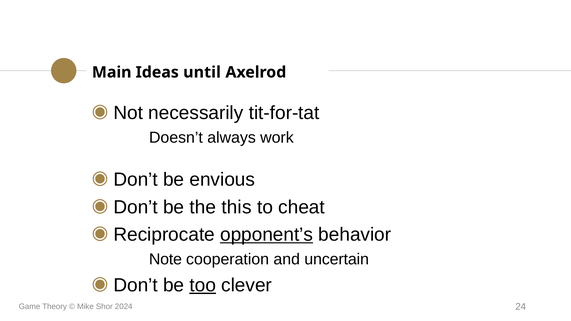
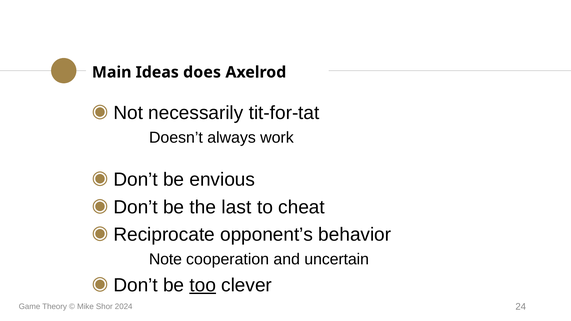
until: until -> does (202, 72)
this: this -> last (236, 207)
opponent’s underline: present -> none (267, 235)
